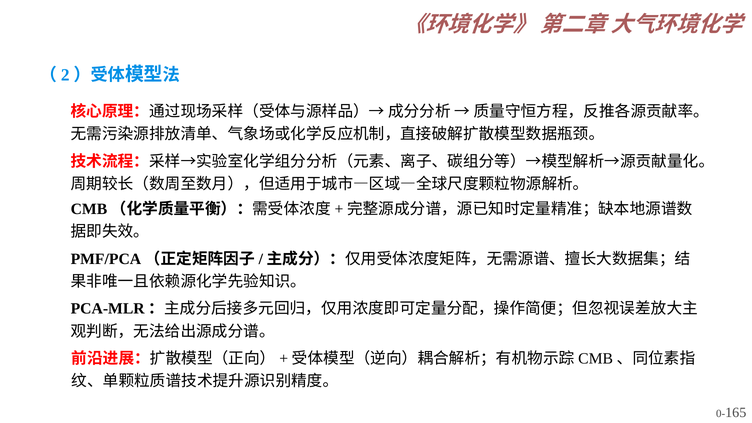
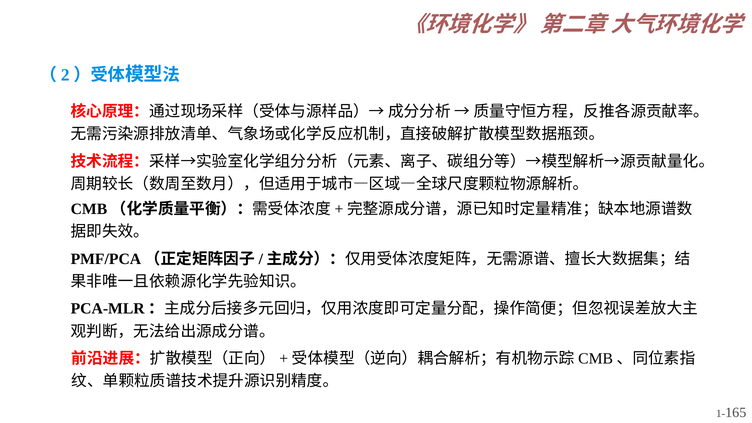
0-: 0- -> 1- (721, 414)
